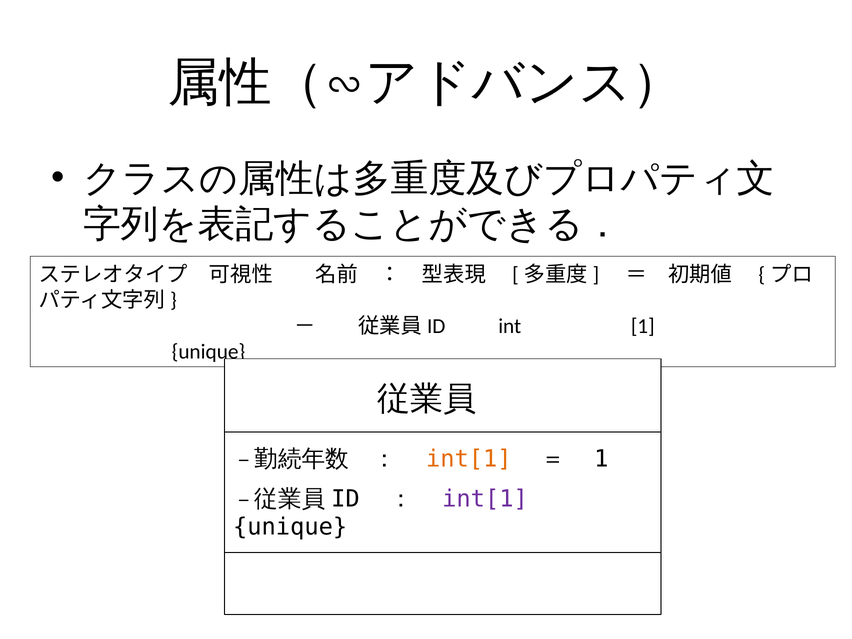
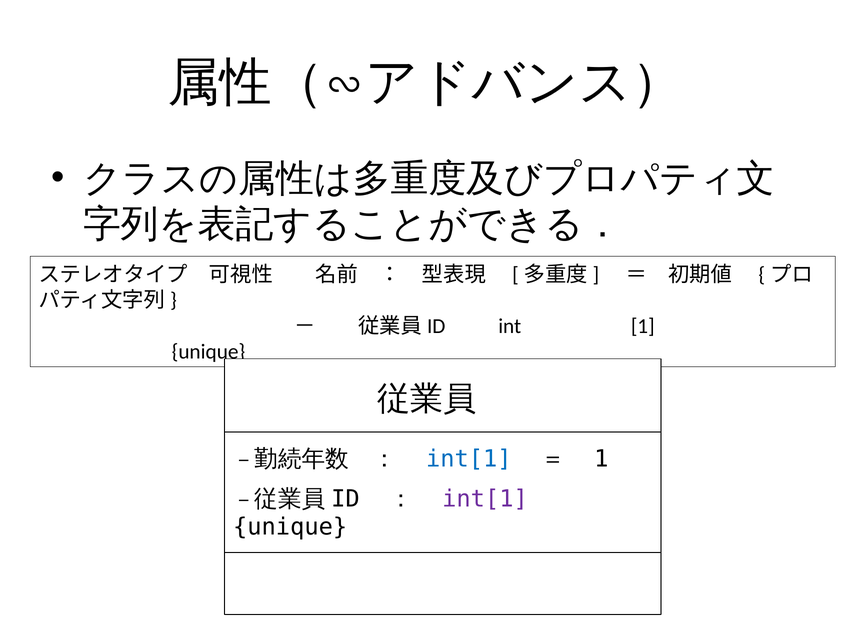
int[1 colour: orange -> blue (469, 459)
